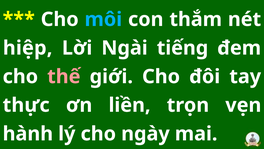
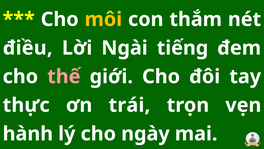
môi colour: light blue -> yellow (103, 19)
hiệp: hiệp -> điều (28, 48)
liền: liền -> trái (129, 105)
